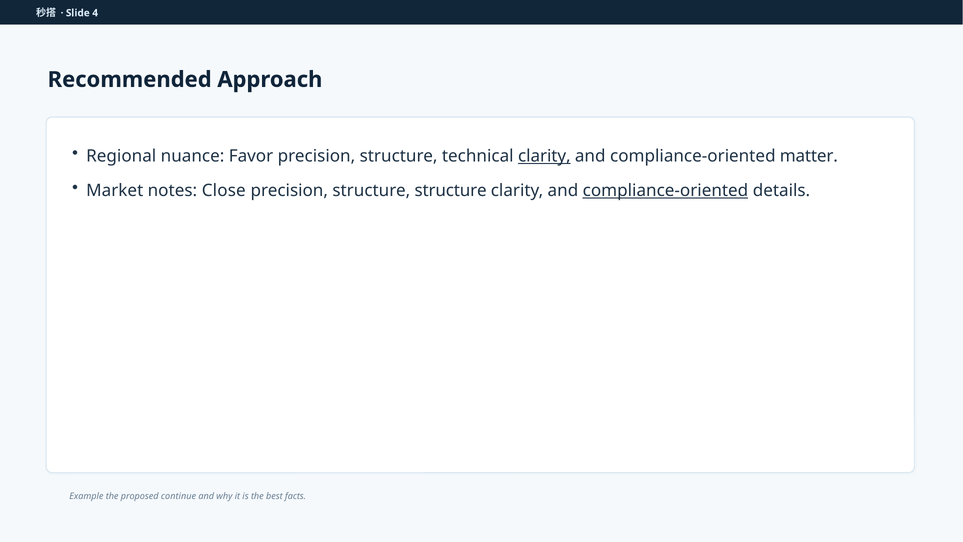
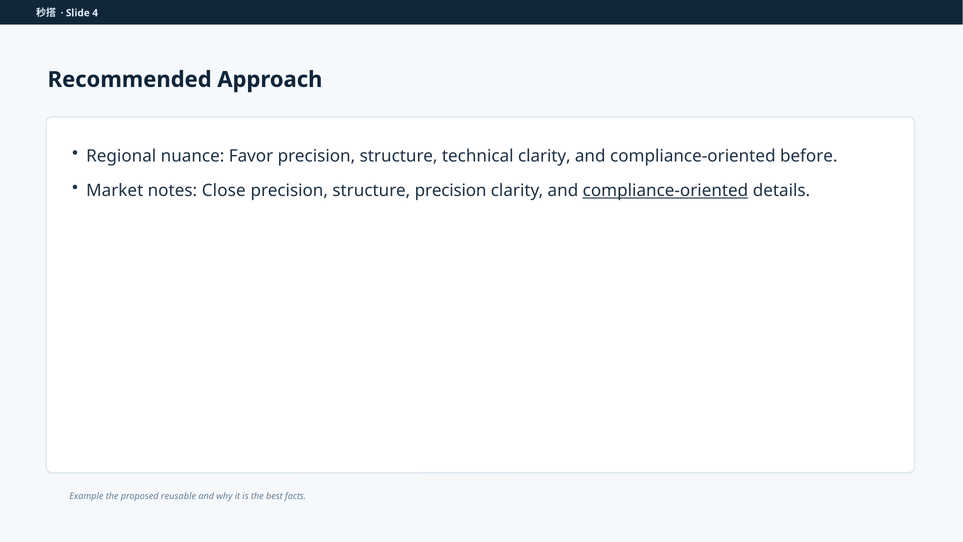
clarity underline: present -> none (544, 156)
matter: matter -> before (809, 156)
structure structure: structure -> precision (451, 190)
continue: continue -> reusable (179, 496)
